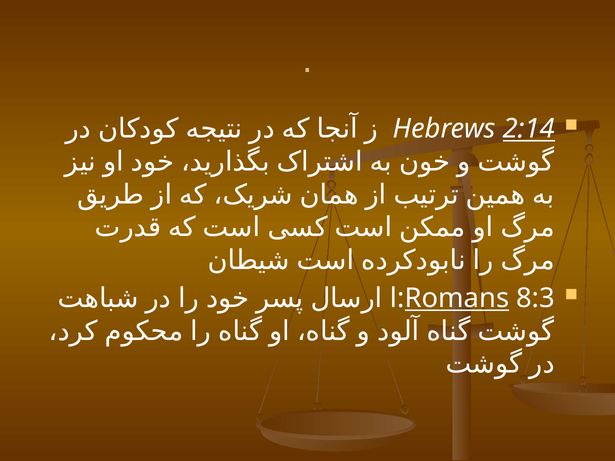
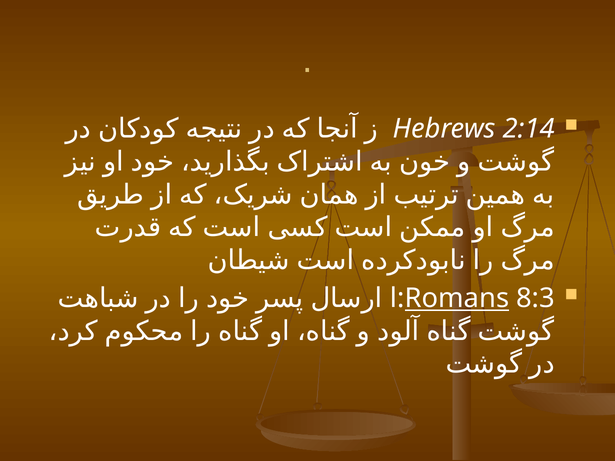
2:14 underline: present -> none (529, 129)
